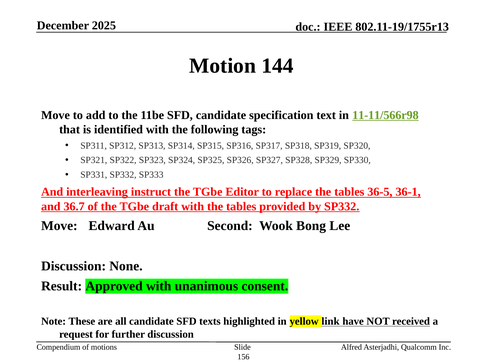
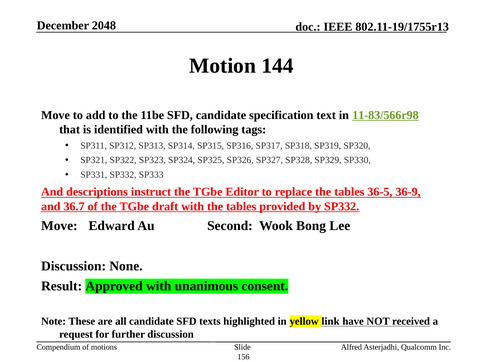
2025: 2025 -> 2048 (104, 26)
11-11/566r98: 11-11/566r98 -> 11-83/566r98 (385, 115)
interleaving: interleaving -> descriptions (97, 192)
36-1: 36-1 -> 36-9 (408, 192)
